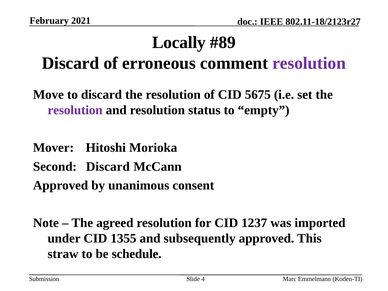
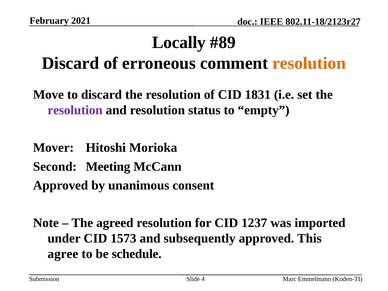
resolution colour: purple -> orange (309, 63)
5675: 5675 -> 1831 (258, 95)
Second Discard: Discard -> Meeting (108, 166)
1355: 1355 -> 1573 (123, 238)
straw: straw -> agree (63, 254)
